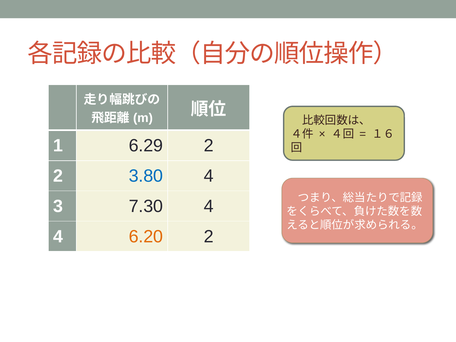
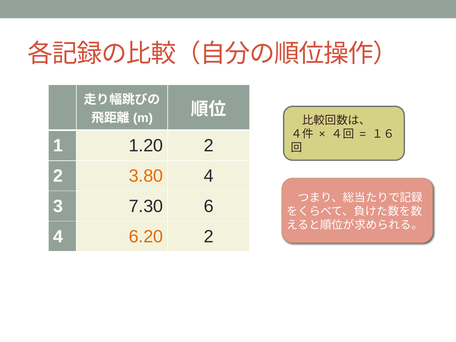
6.29: 6.29 -> 1.20 (146, 146)
3.80 colour: blue -> orange (146, 176)
7.30 4: 4 -> 6 (209, 206)
